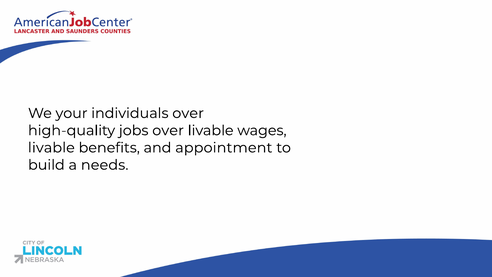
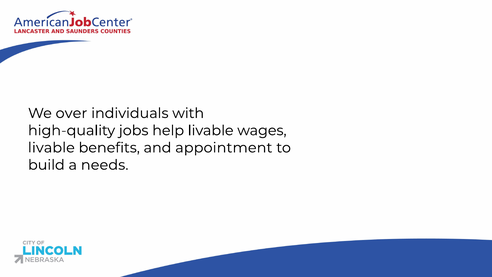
your: your -> over (71, 113)
individuals over: over -> with (188, 113)
jobs over: over -> help (168, 130)
